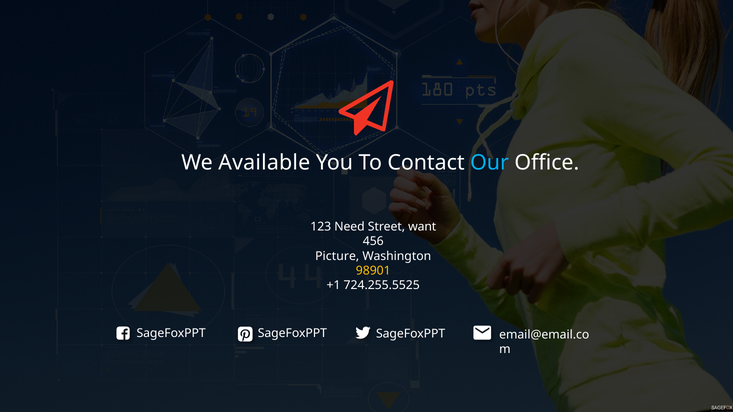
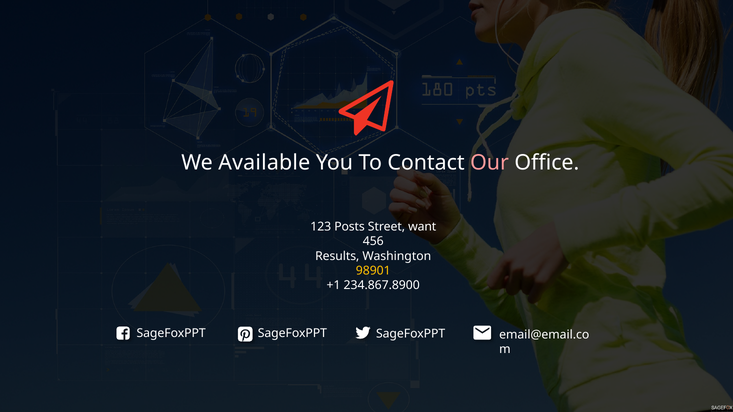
Our colour: light blue -> pink (490, 163)
Need: Need -> Posts (350, 227)
Picture: Picture -> Results (337, 256)
724.255.5525: 724.255.5525 -> 234.867.8900 (382, 286)
